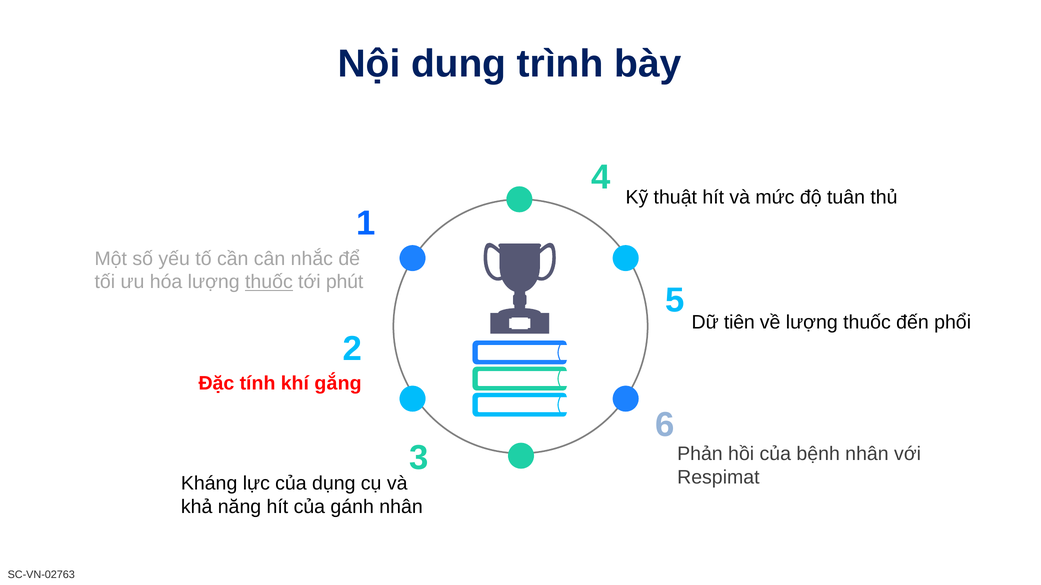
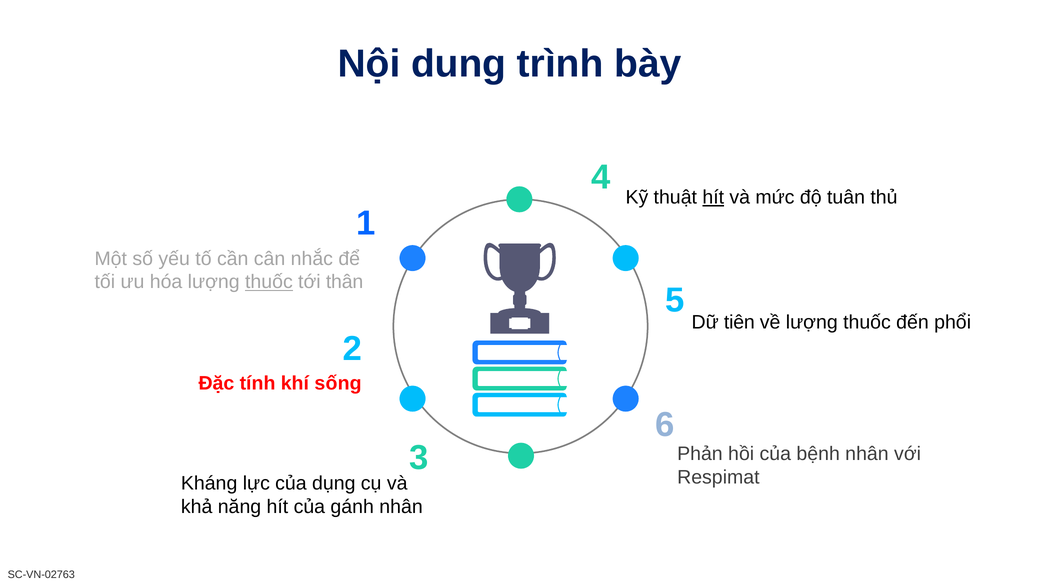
hít underline: none -> present (713, 197)
phút: phút -> thân (345, 282)
gắng: gắng -> sống (338, 383)
